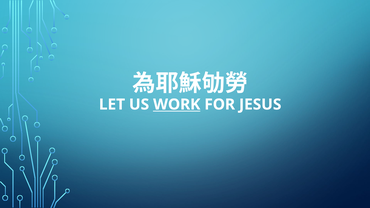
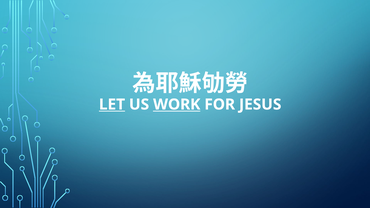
LET underline: none -> present (112, 105)
